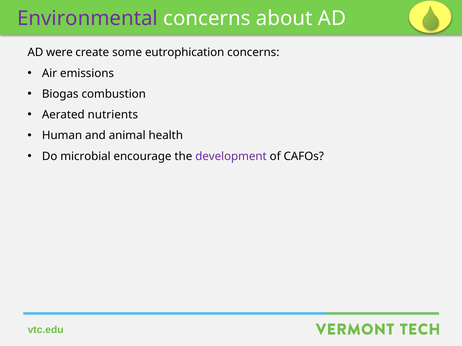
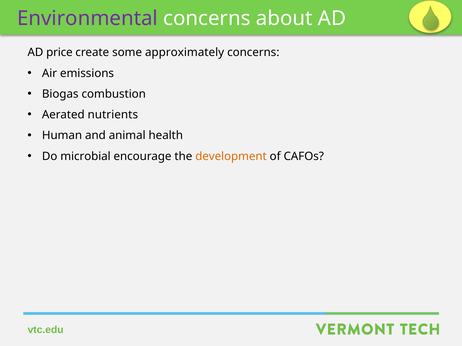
were: were -> price (59, 53)
eutrophication: eutrophication -> approximately (185, 53)
development colour: purple -> orange (231, 157)
